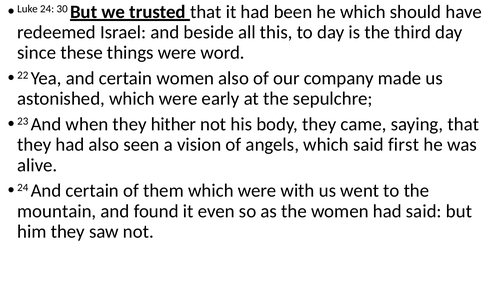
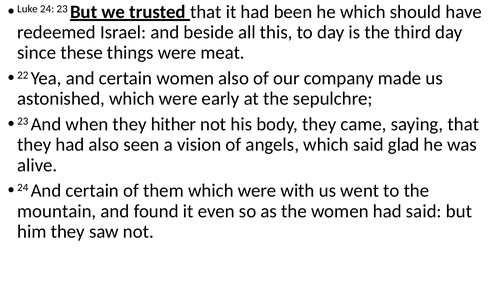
24 30: 30 -> 23 (62, 9)
word: word -> meat (223, 53)
first: first -> glad (404, 145)
